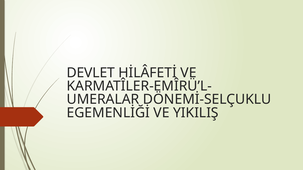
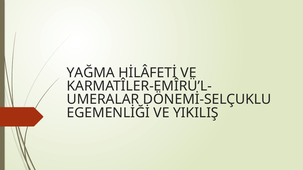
DEVLET: DEVLET -> YAĞMA (91, 73)
